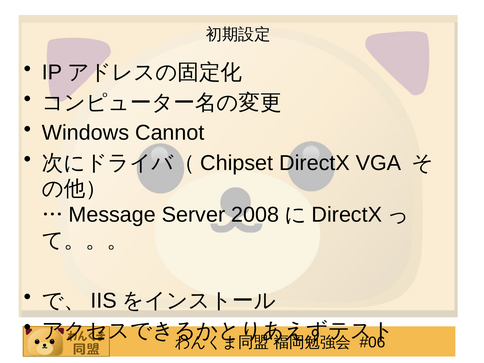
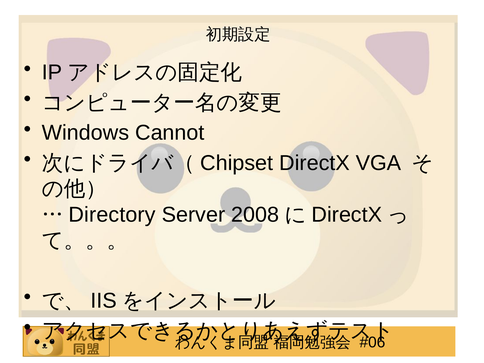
Message: Message -> Directory (112, 215)
